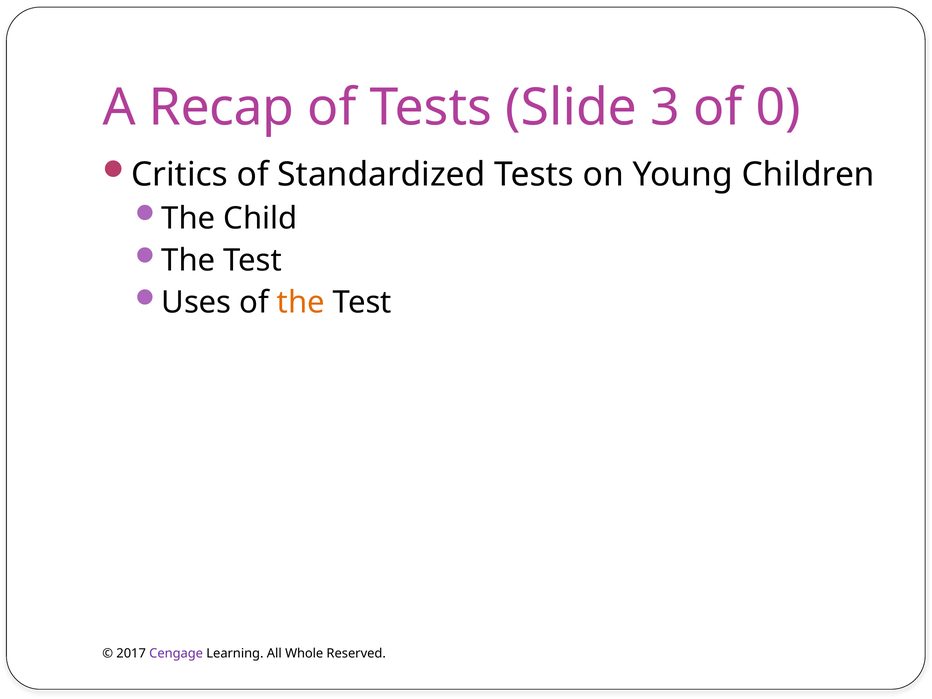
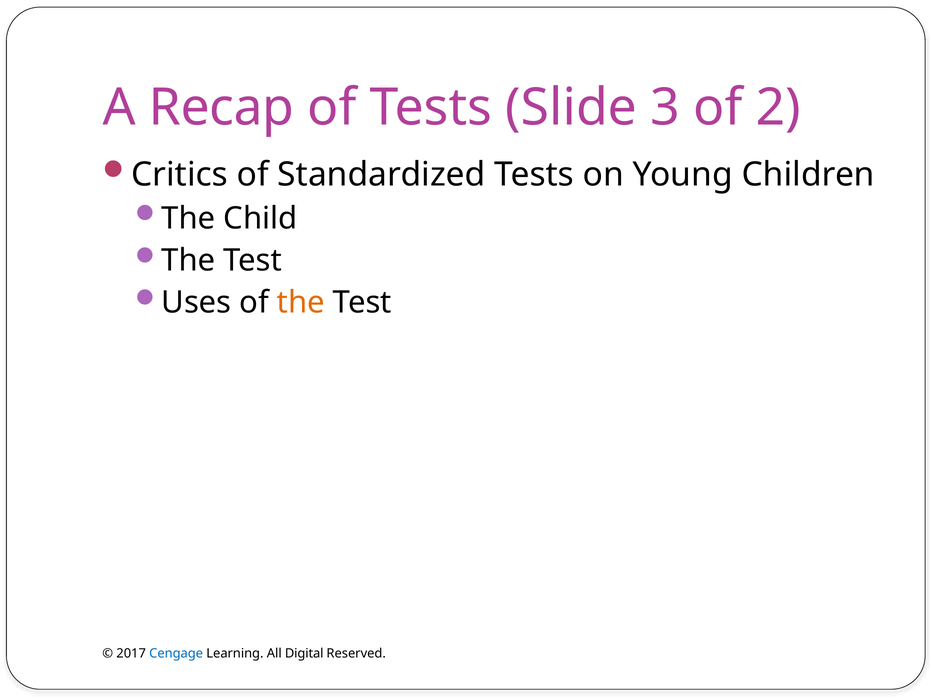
0: 0 -> 2 (778, 108)
Cengage colour: purple -> blue (176, 653)
Whole: Whole -> Digital (304, 653)
